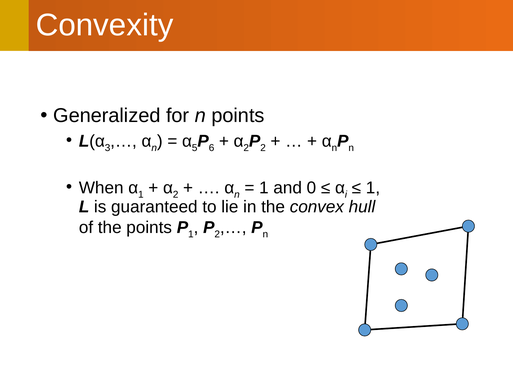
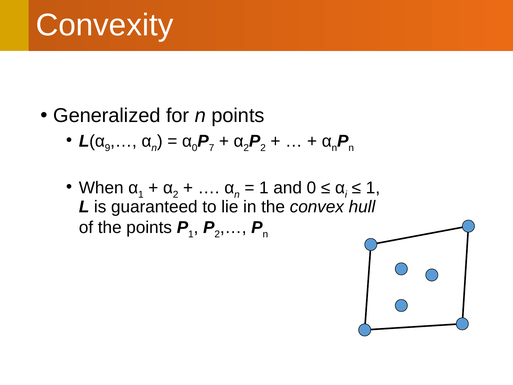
3: 3 -> 9 (108, 148)
5: 5 -> 0 (195, 148)
6: 6 -> 7 (212, 148)
